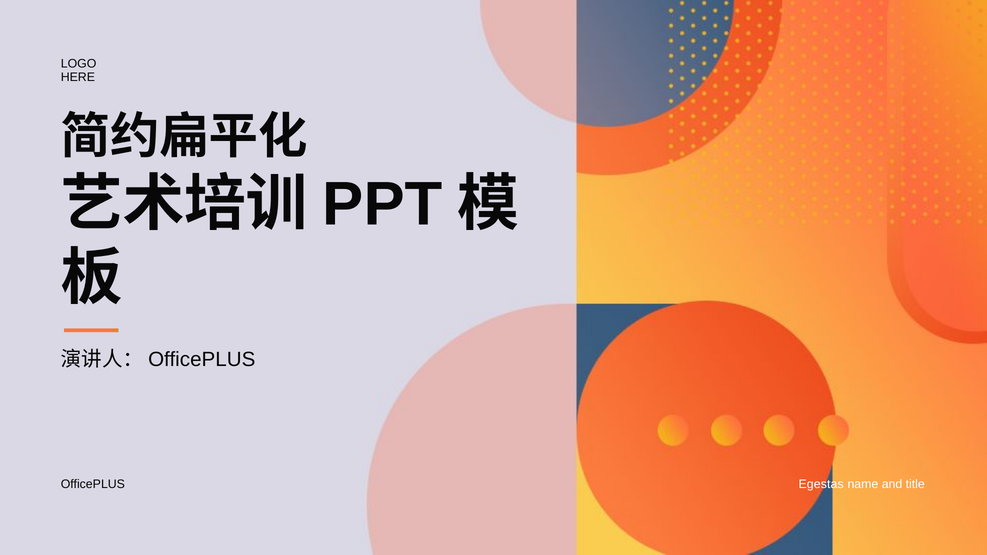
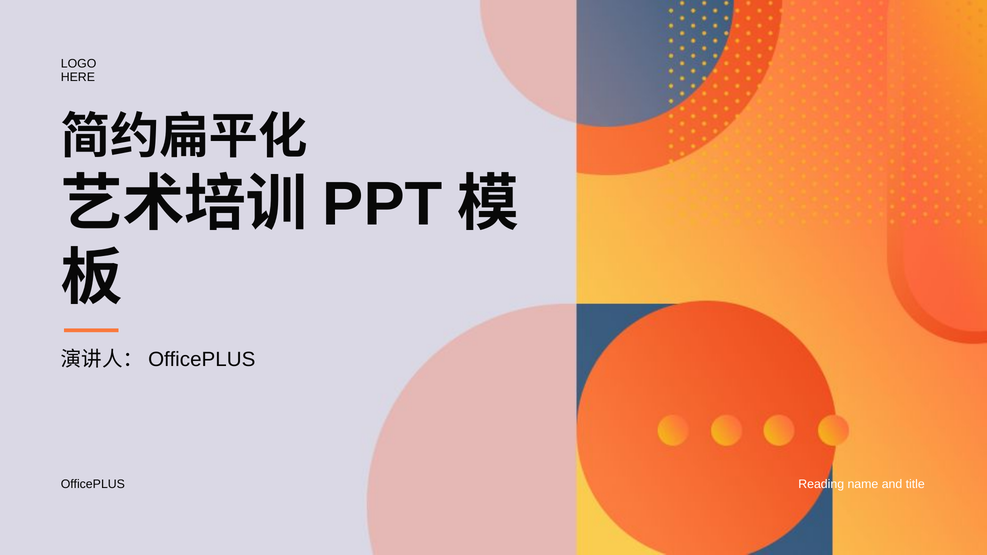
Egestas: Egestas -> Reading (821, 484)
